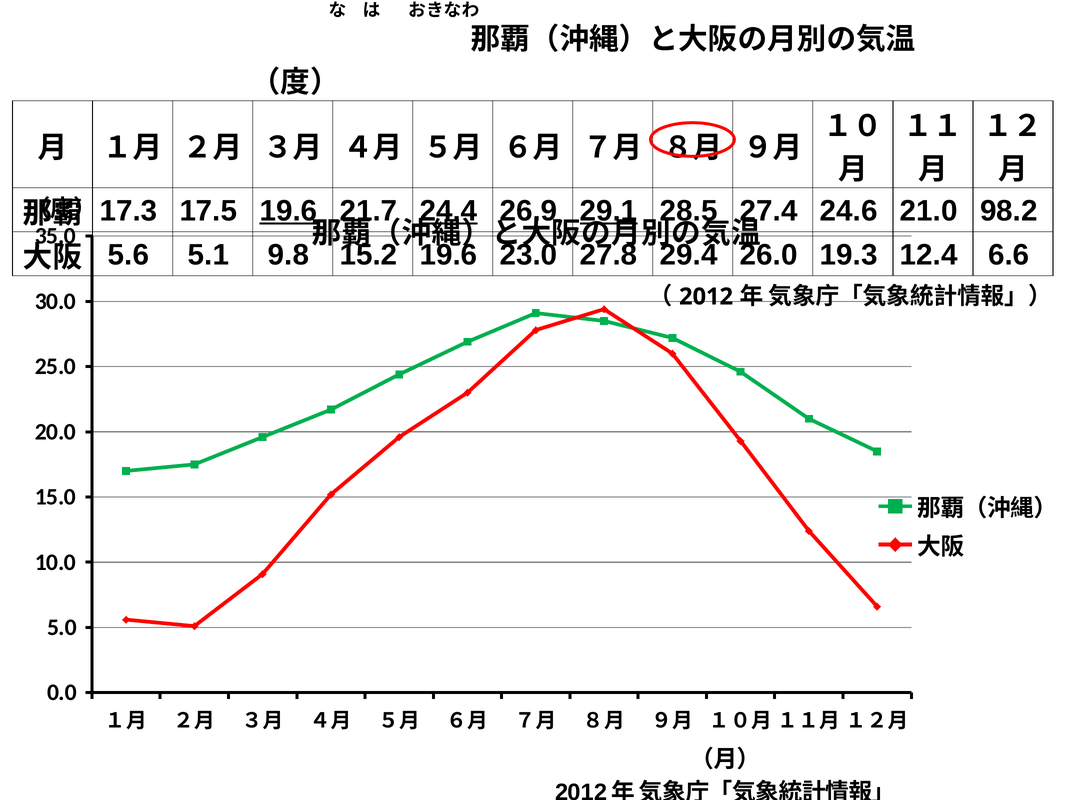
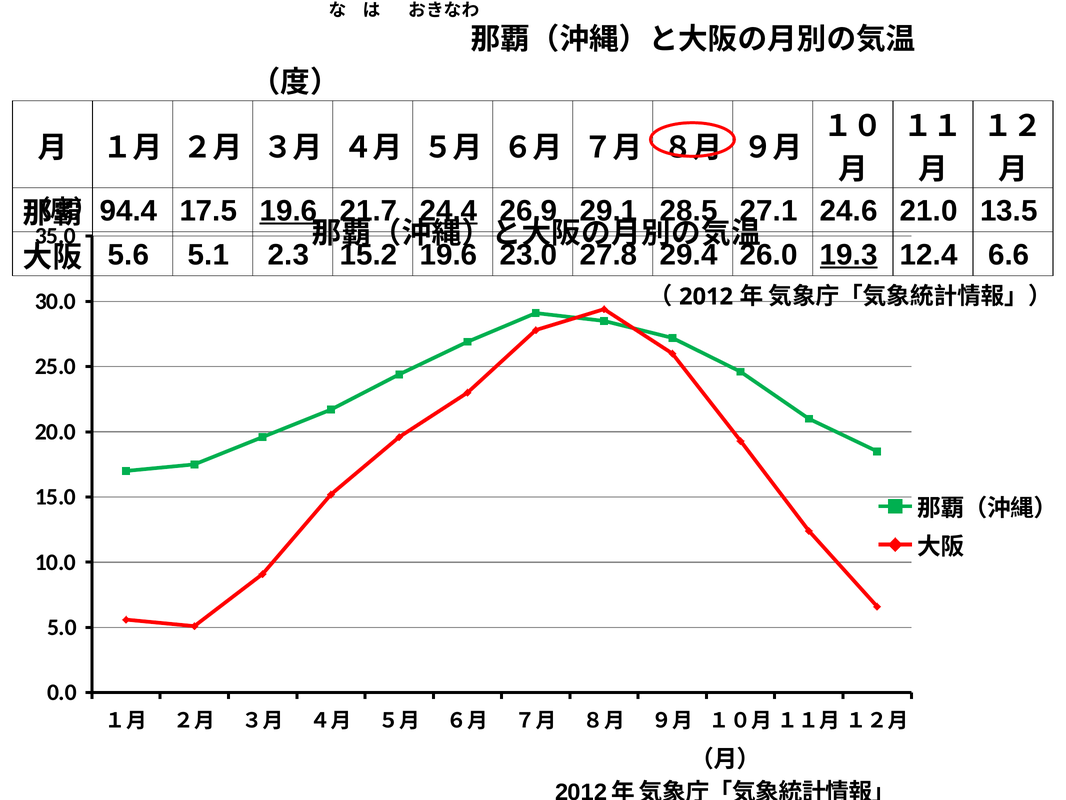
17.3: 17.3 -> 94.4 (128, 211)
29.1 underline: present -> none (609, 211)
27.4: 27.4 -> 27.1 (769, 211)
98.2: 98.2 -> 13.5 (1009, 211)
9.8: 9.8 -> 2.3 (289, 255)
19.3 underline: none -> present (849, 255)
